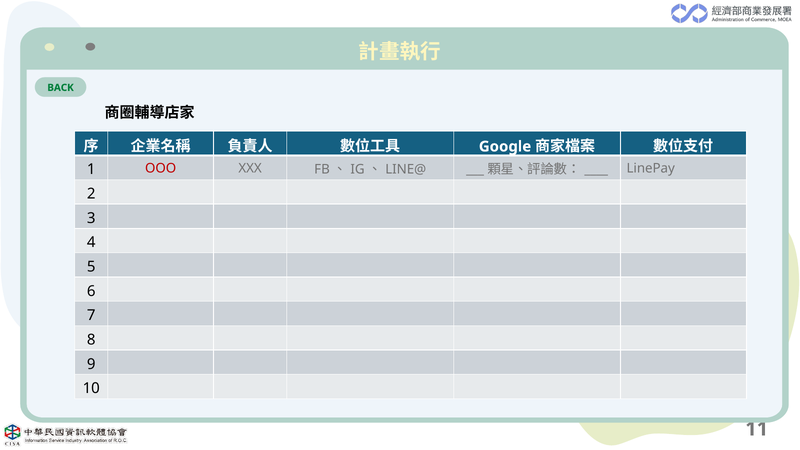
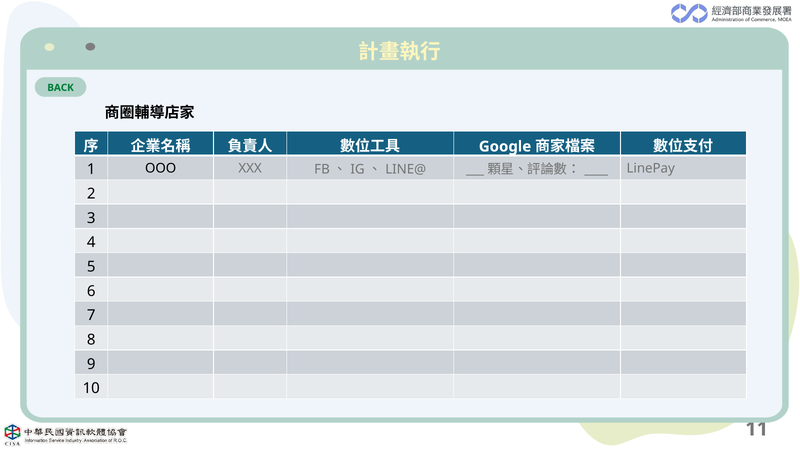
OOO colour: red -> black (161, 168)
